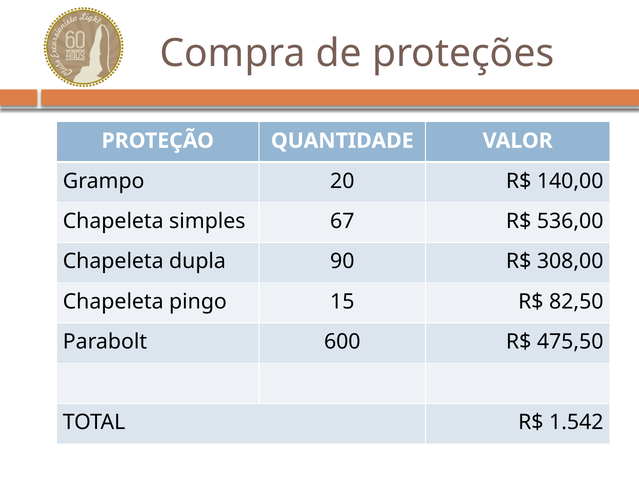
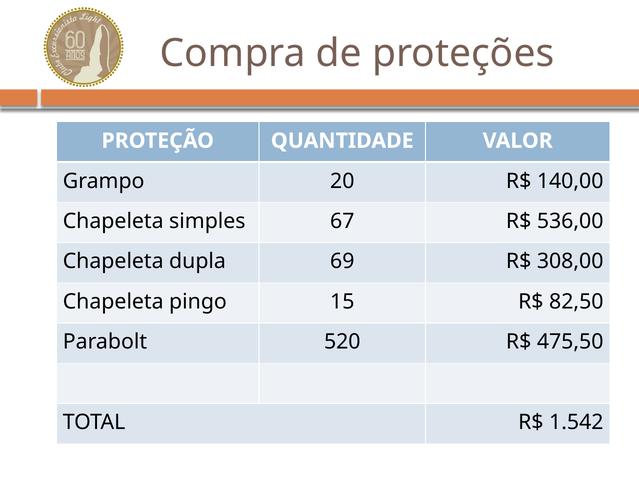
90: 90 -> 69 (342, 262)
600: 600 -> 520 (342, 342)
